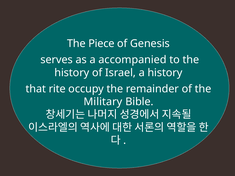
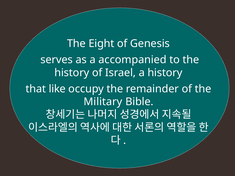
Piece: Piece -> Eight (101, 44)
rite: rite -> like (57, 89)
